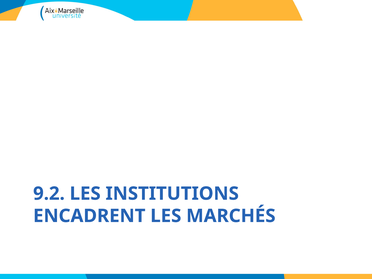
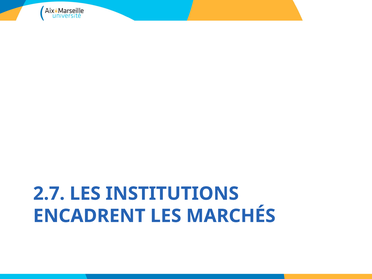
9.2: 9.2 -> 2.7 (49, 194)
